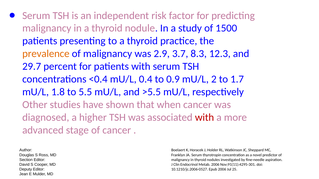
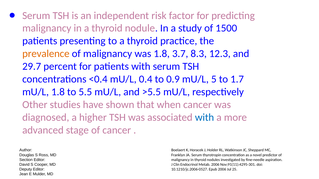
was 2.9: 2.9 -> 1.8 (162, 54)
2: 2 -> 5 (214, 79)
with colour: red -> blue (205, 118)
